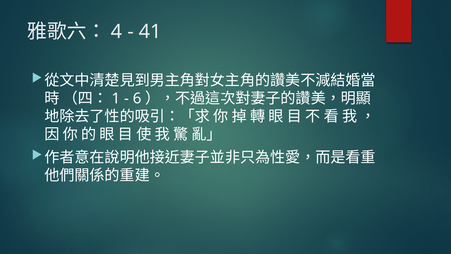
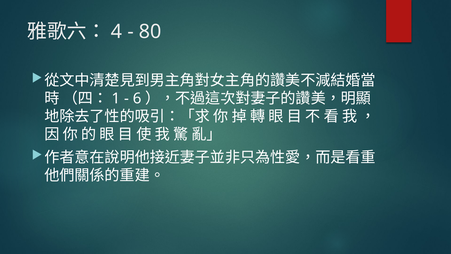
41: 41 -> 80 (150, 32)
